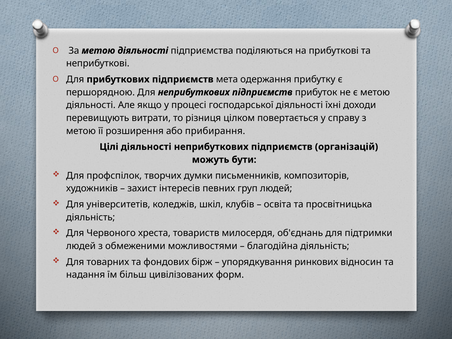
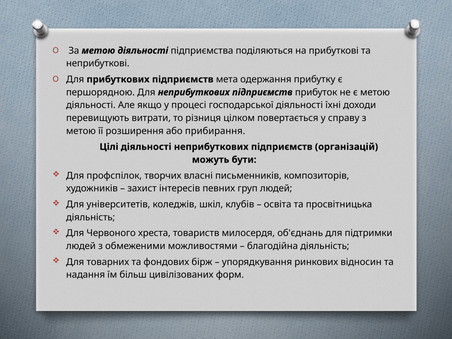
думки: думки -> власні (198, 176)
